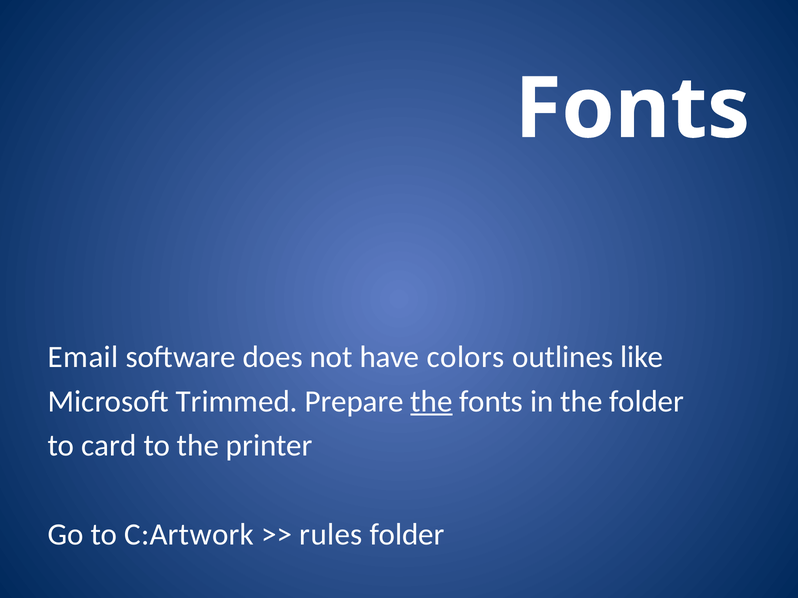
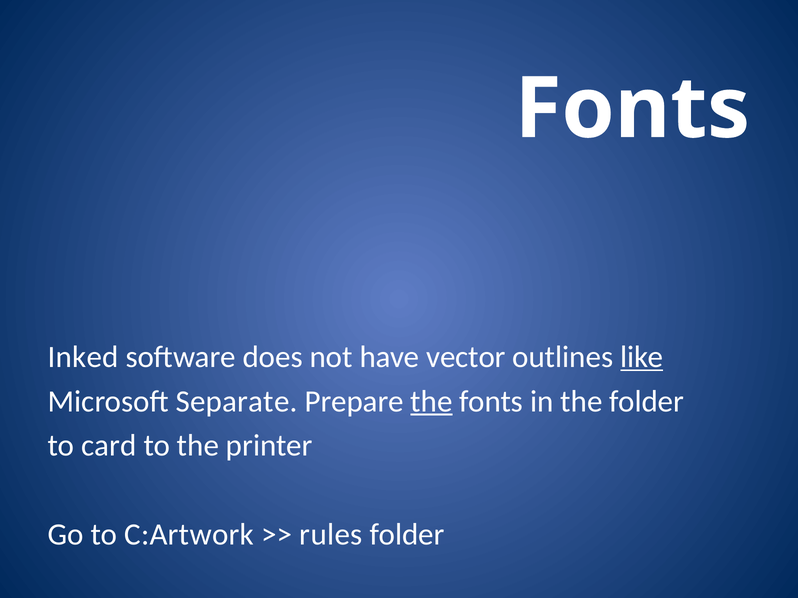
Email: Email -> Inked (83, 357)
colors: colors -> vector (466, 357)
like underline: none -> present (642, 357)
Trimmed: Trimmed -> Separate (237, 402)
